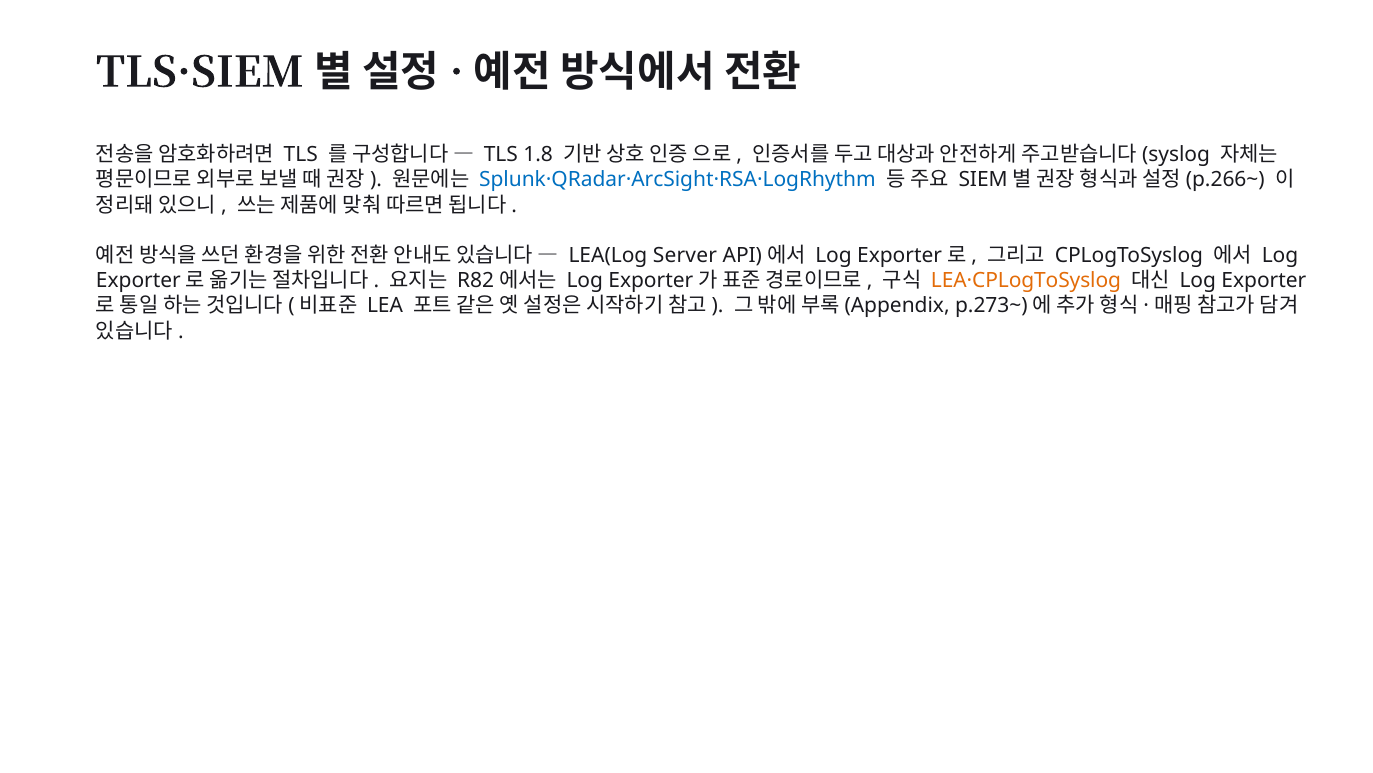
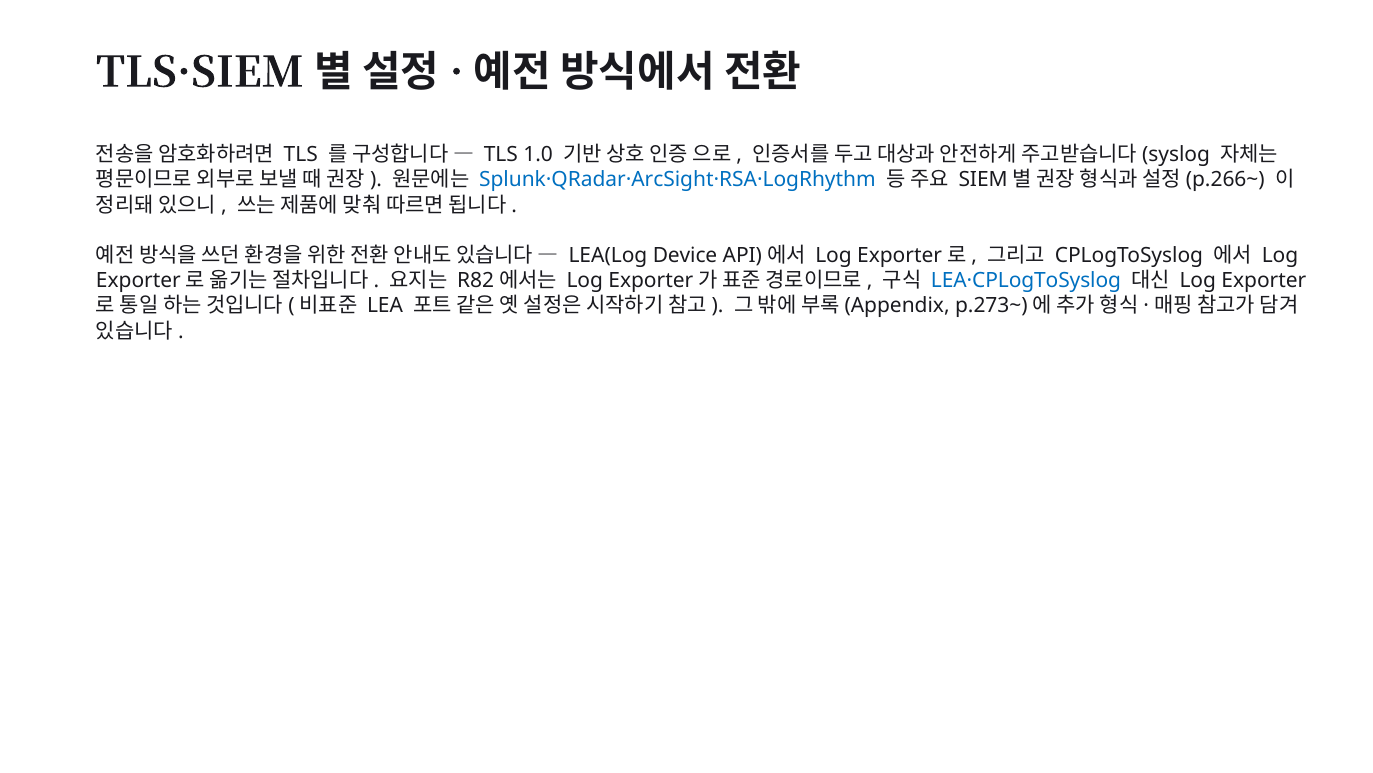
1.8: 1.8 -> 1.0 (538, 155)
Server: Server -> Device (685, 255)
LEA·CPLogToSyslog colour: orange -> blue (1026, 281)
